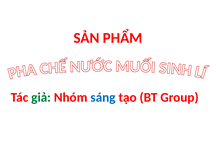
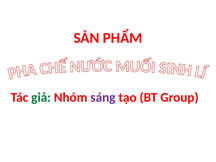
sáng colour: blue -> purple (103, 97)
